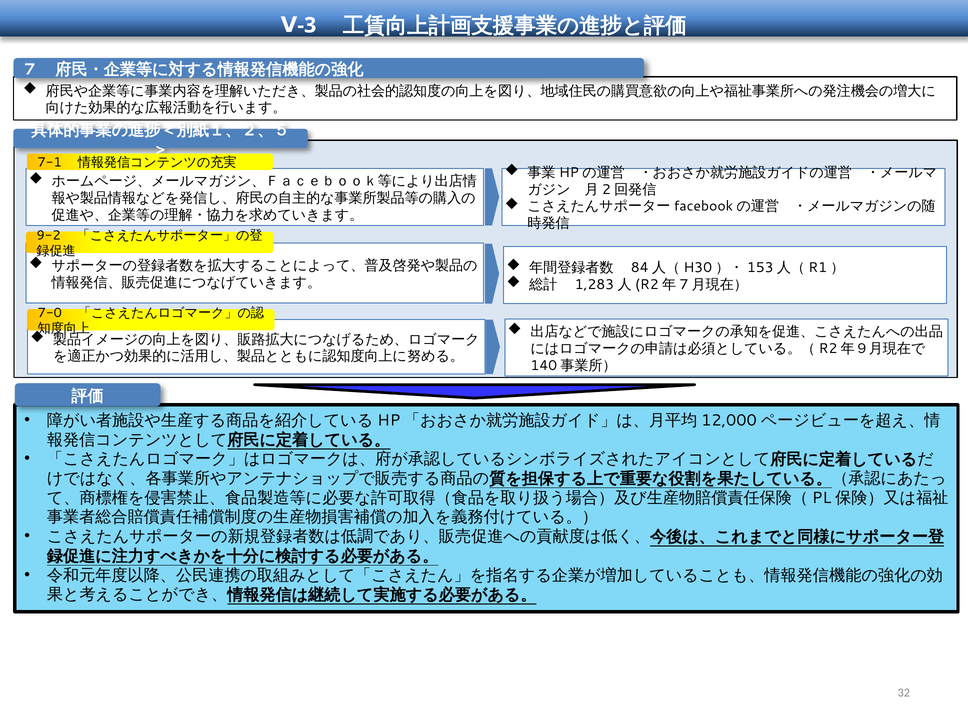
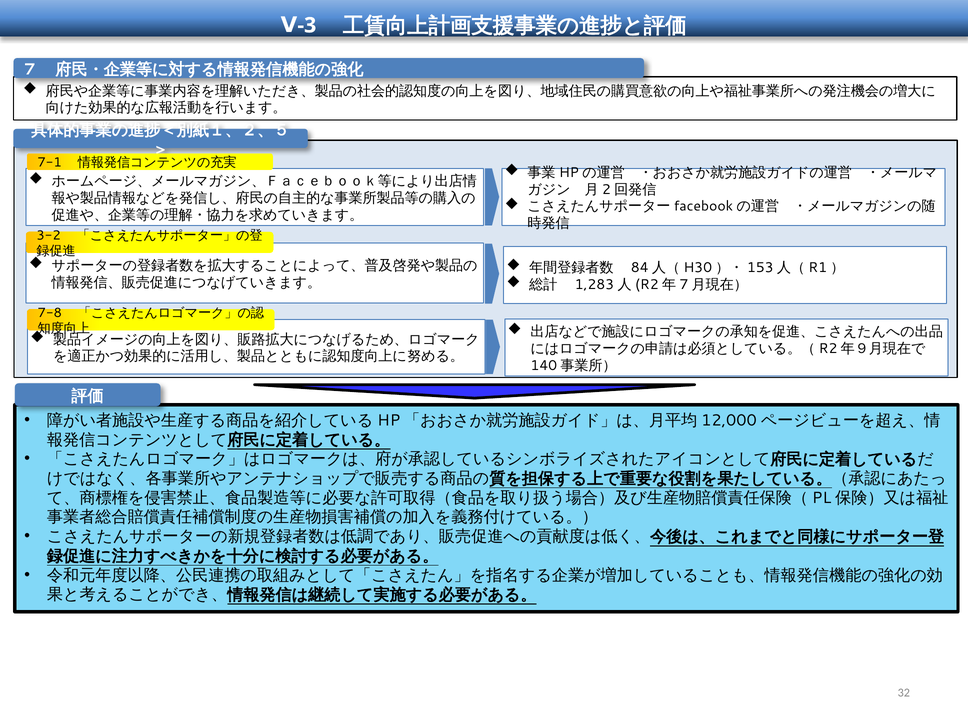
9-2: 9-2 -> 3-2 (49, 235)
7-0: 7-0 -> 7-8 (50, 313)
